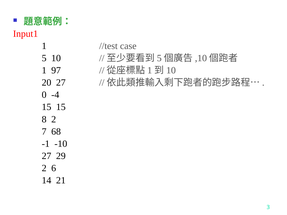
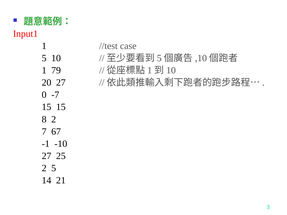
97: 97 -> 79 (56, 70)
-4: -4 -> -7 (55, 95)
68: 68 -> 67 (56, 132)
29: 29 -> 25 (61, 156)
2 6: 6 -> 5 (54, 168)
